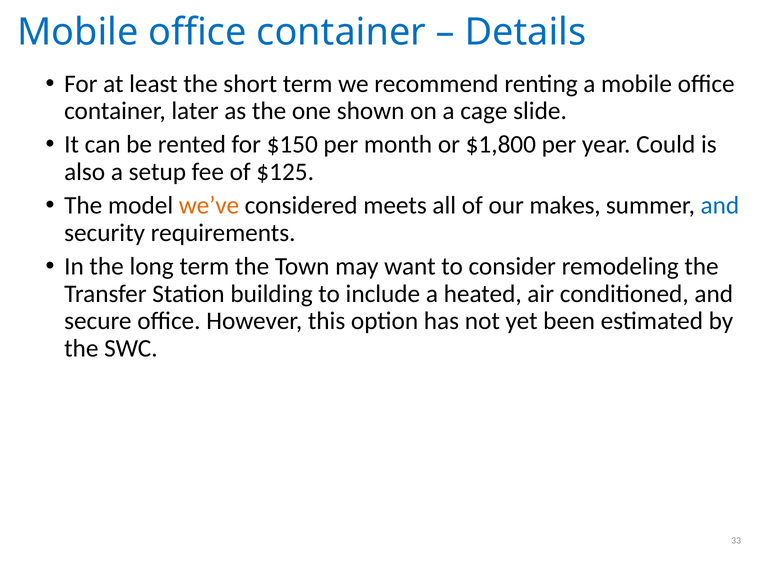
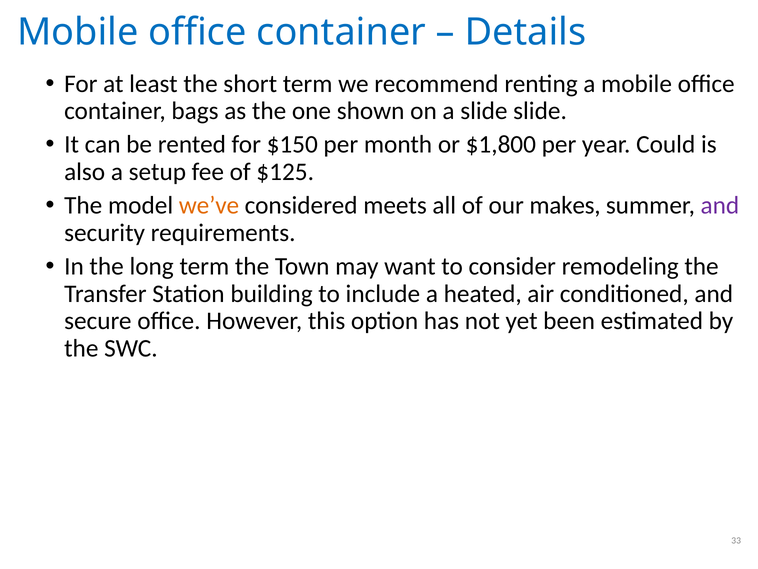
later: later -> bags (195, 111)
a cage: cage -> slide (484, 111)
and colour: blue -> purple (720, 205)
